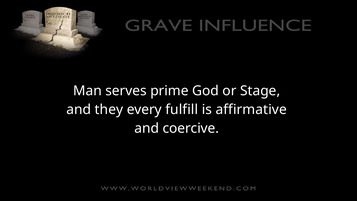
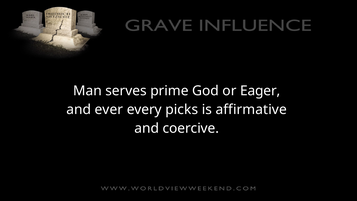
Stage: Stage -> Eager (260, 91)
they: they -> ever (109, 110)
fulfill: fulfill -> picks (182, 110)
